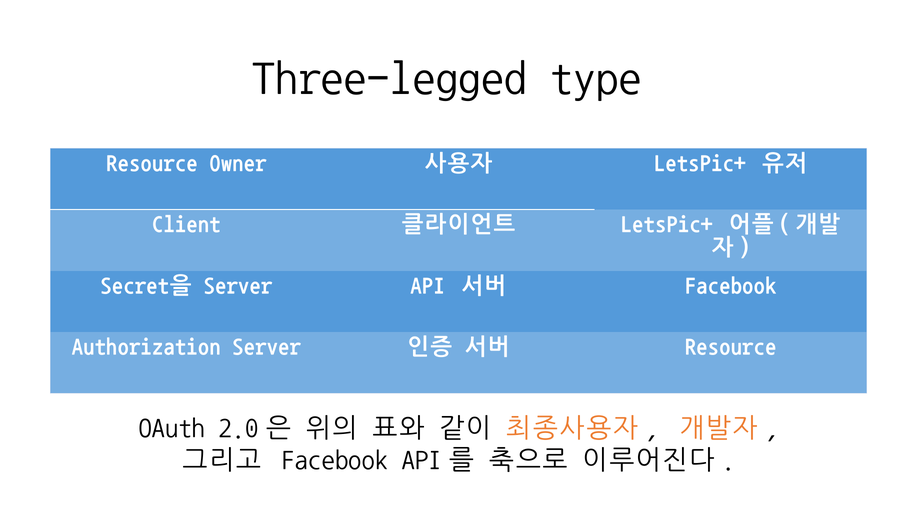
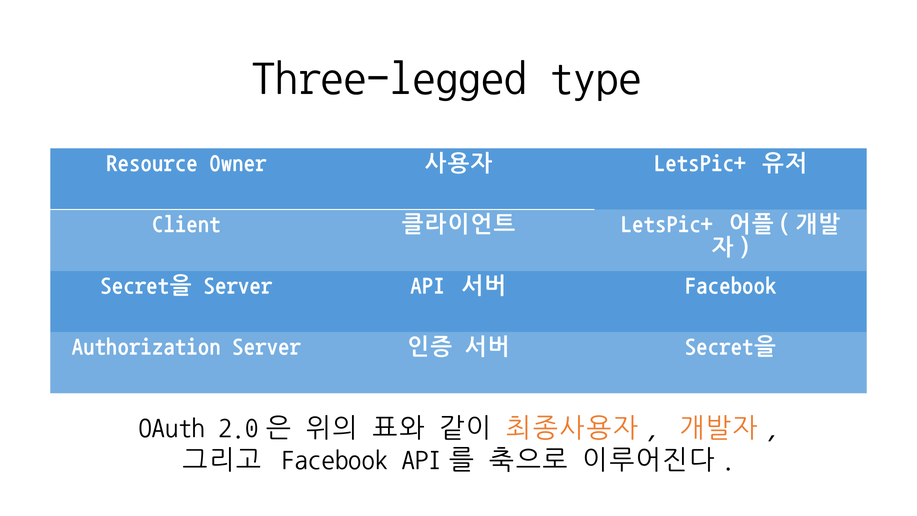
Resource: Resource -> Secret을 (731, 346)
